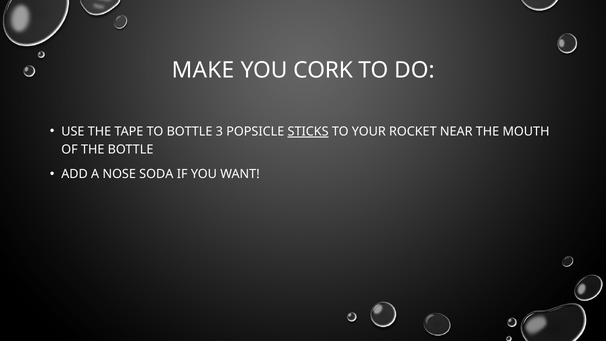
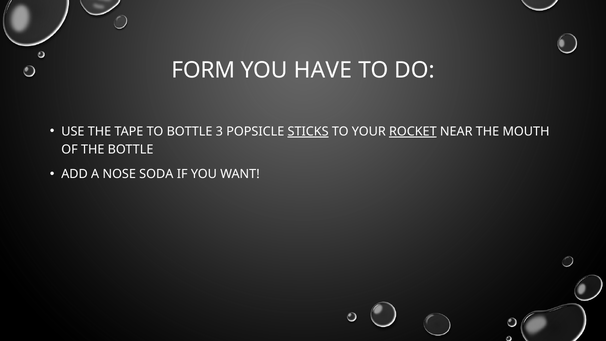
MAKE: MAKE -> FORM (203, 70)
CORK: CORK -> HAVE (323, 70)
ROCKET underline: none -> present (413, 131)
